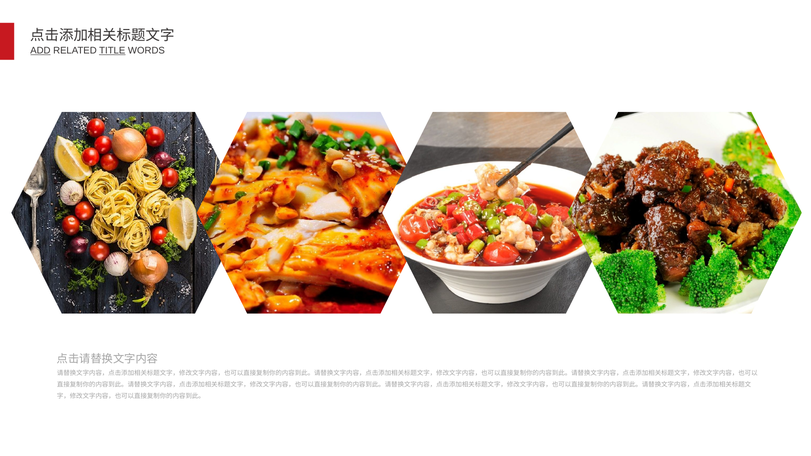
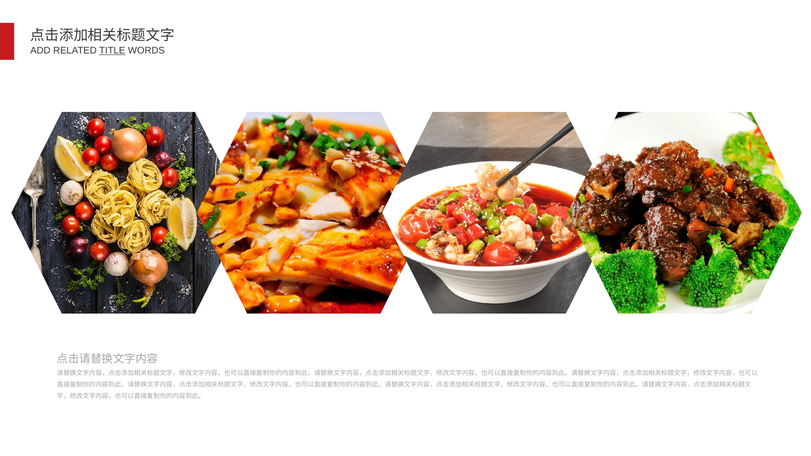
ADD underline: present -> none (40, 51)
